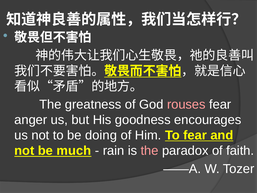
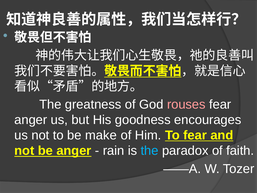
doing: doing -> make (101, 135)
be much: much -> anger (74, 151)
the colour: pink -> light blue (150, 151)
